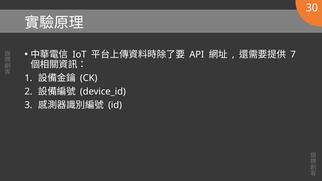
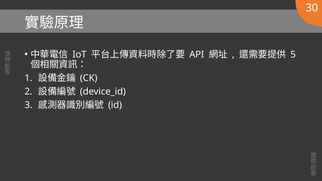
7: 7 -> 5 (293, 54)
